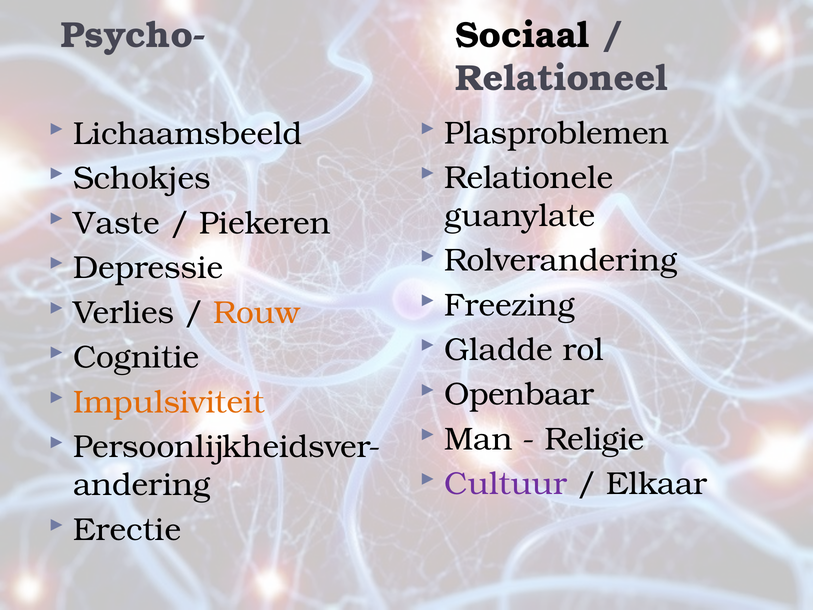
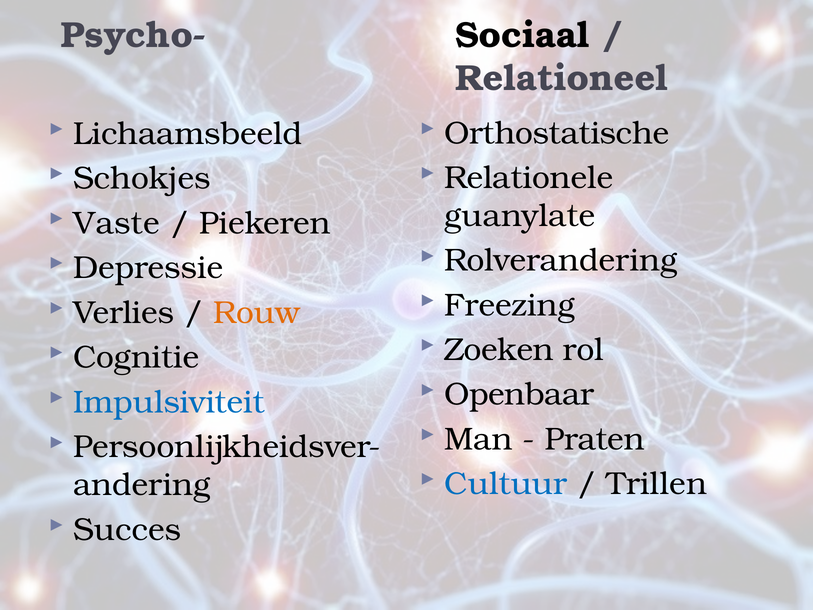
Plasproblemen: Plasproblemen -> Orthostatische (557, 133)
Gladde: Gladde -> Zoeken (499, 350)
Impulsiviteit colour: orange -> blue (169, 402)
Religie: Religie -> Praten (595, 439)
Cultuur colour: purple -> blue (506, 484)
Elkaar: Elkaar -> Trillen (657, 484)
Erectie: Erectie -> Succes (127, 530)
